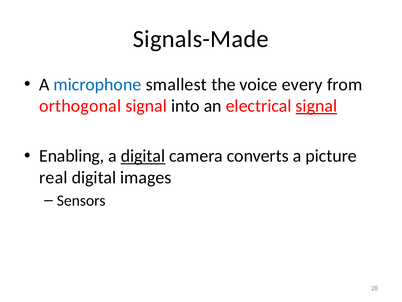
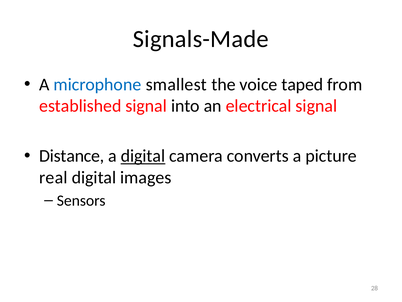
every: every -> taped (302, 84)
orthogonal: orthogonal -> established (80, 106)
signal underline: present -> none (316, 106)
Enabling: Enabling -> Distance (72, 156)
